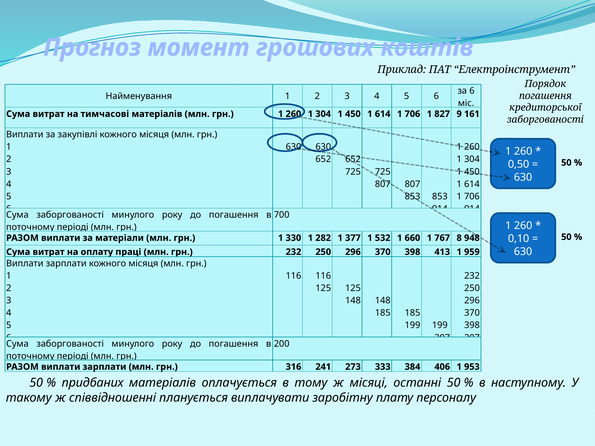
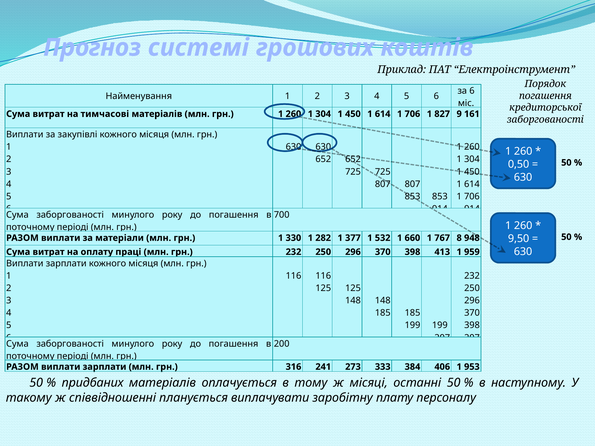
момент: момент -> системі (198, 48)
0,10: 0,10 -> 9,50 (519, 239)
